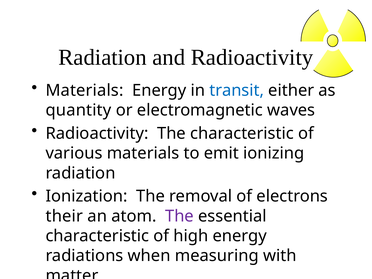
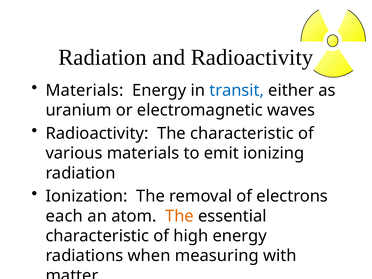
quantity: quantity -> uranium (79, 110)
their: their -> each (64, 216)
The colour: purple -> orange (179, 216)
